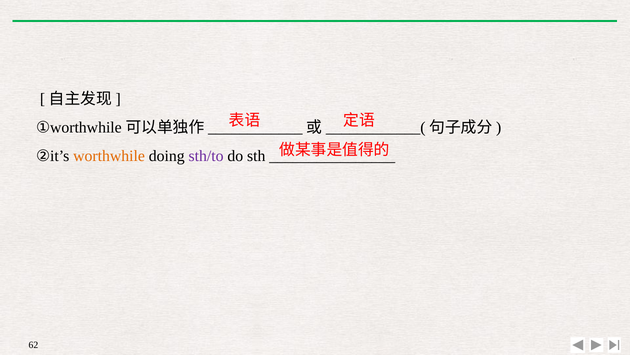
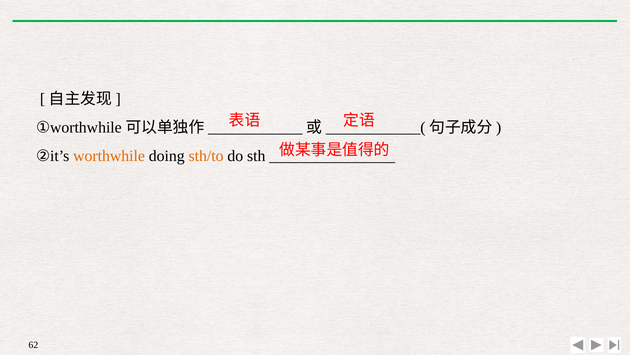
sth/to colour: purple -> orange (206, 156)
